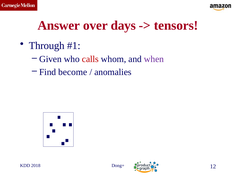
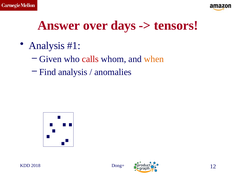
Through: Through -> Analysis (47, 46)
when colour: purple -> orange (154, 59)
Find become: become -> analysis (73, 72)
